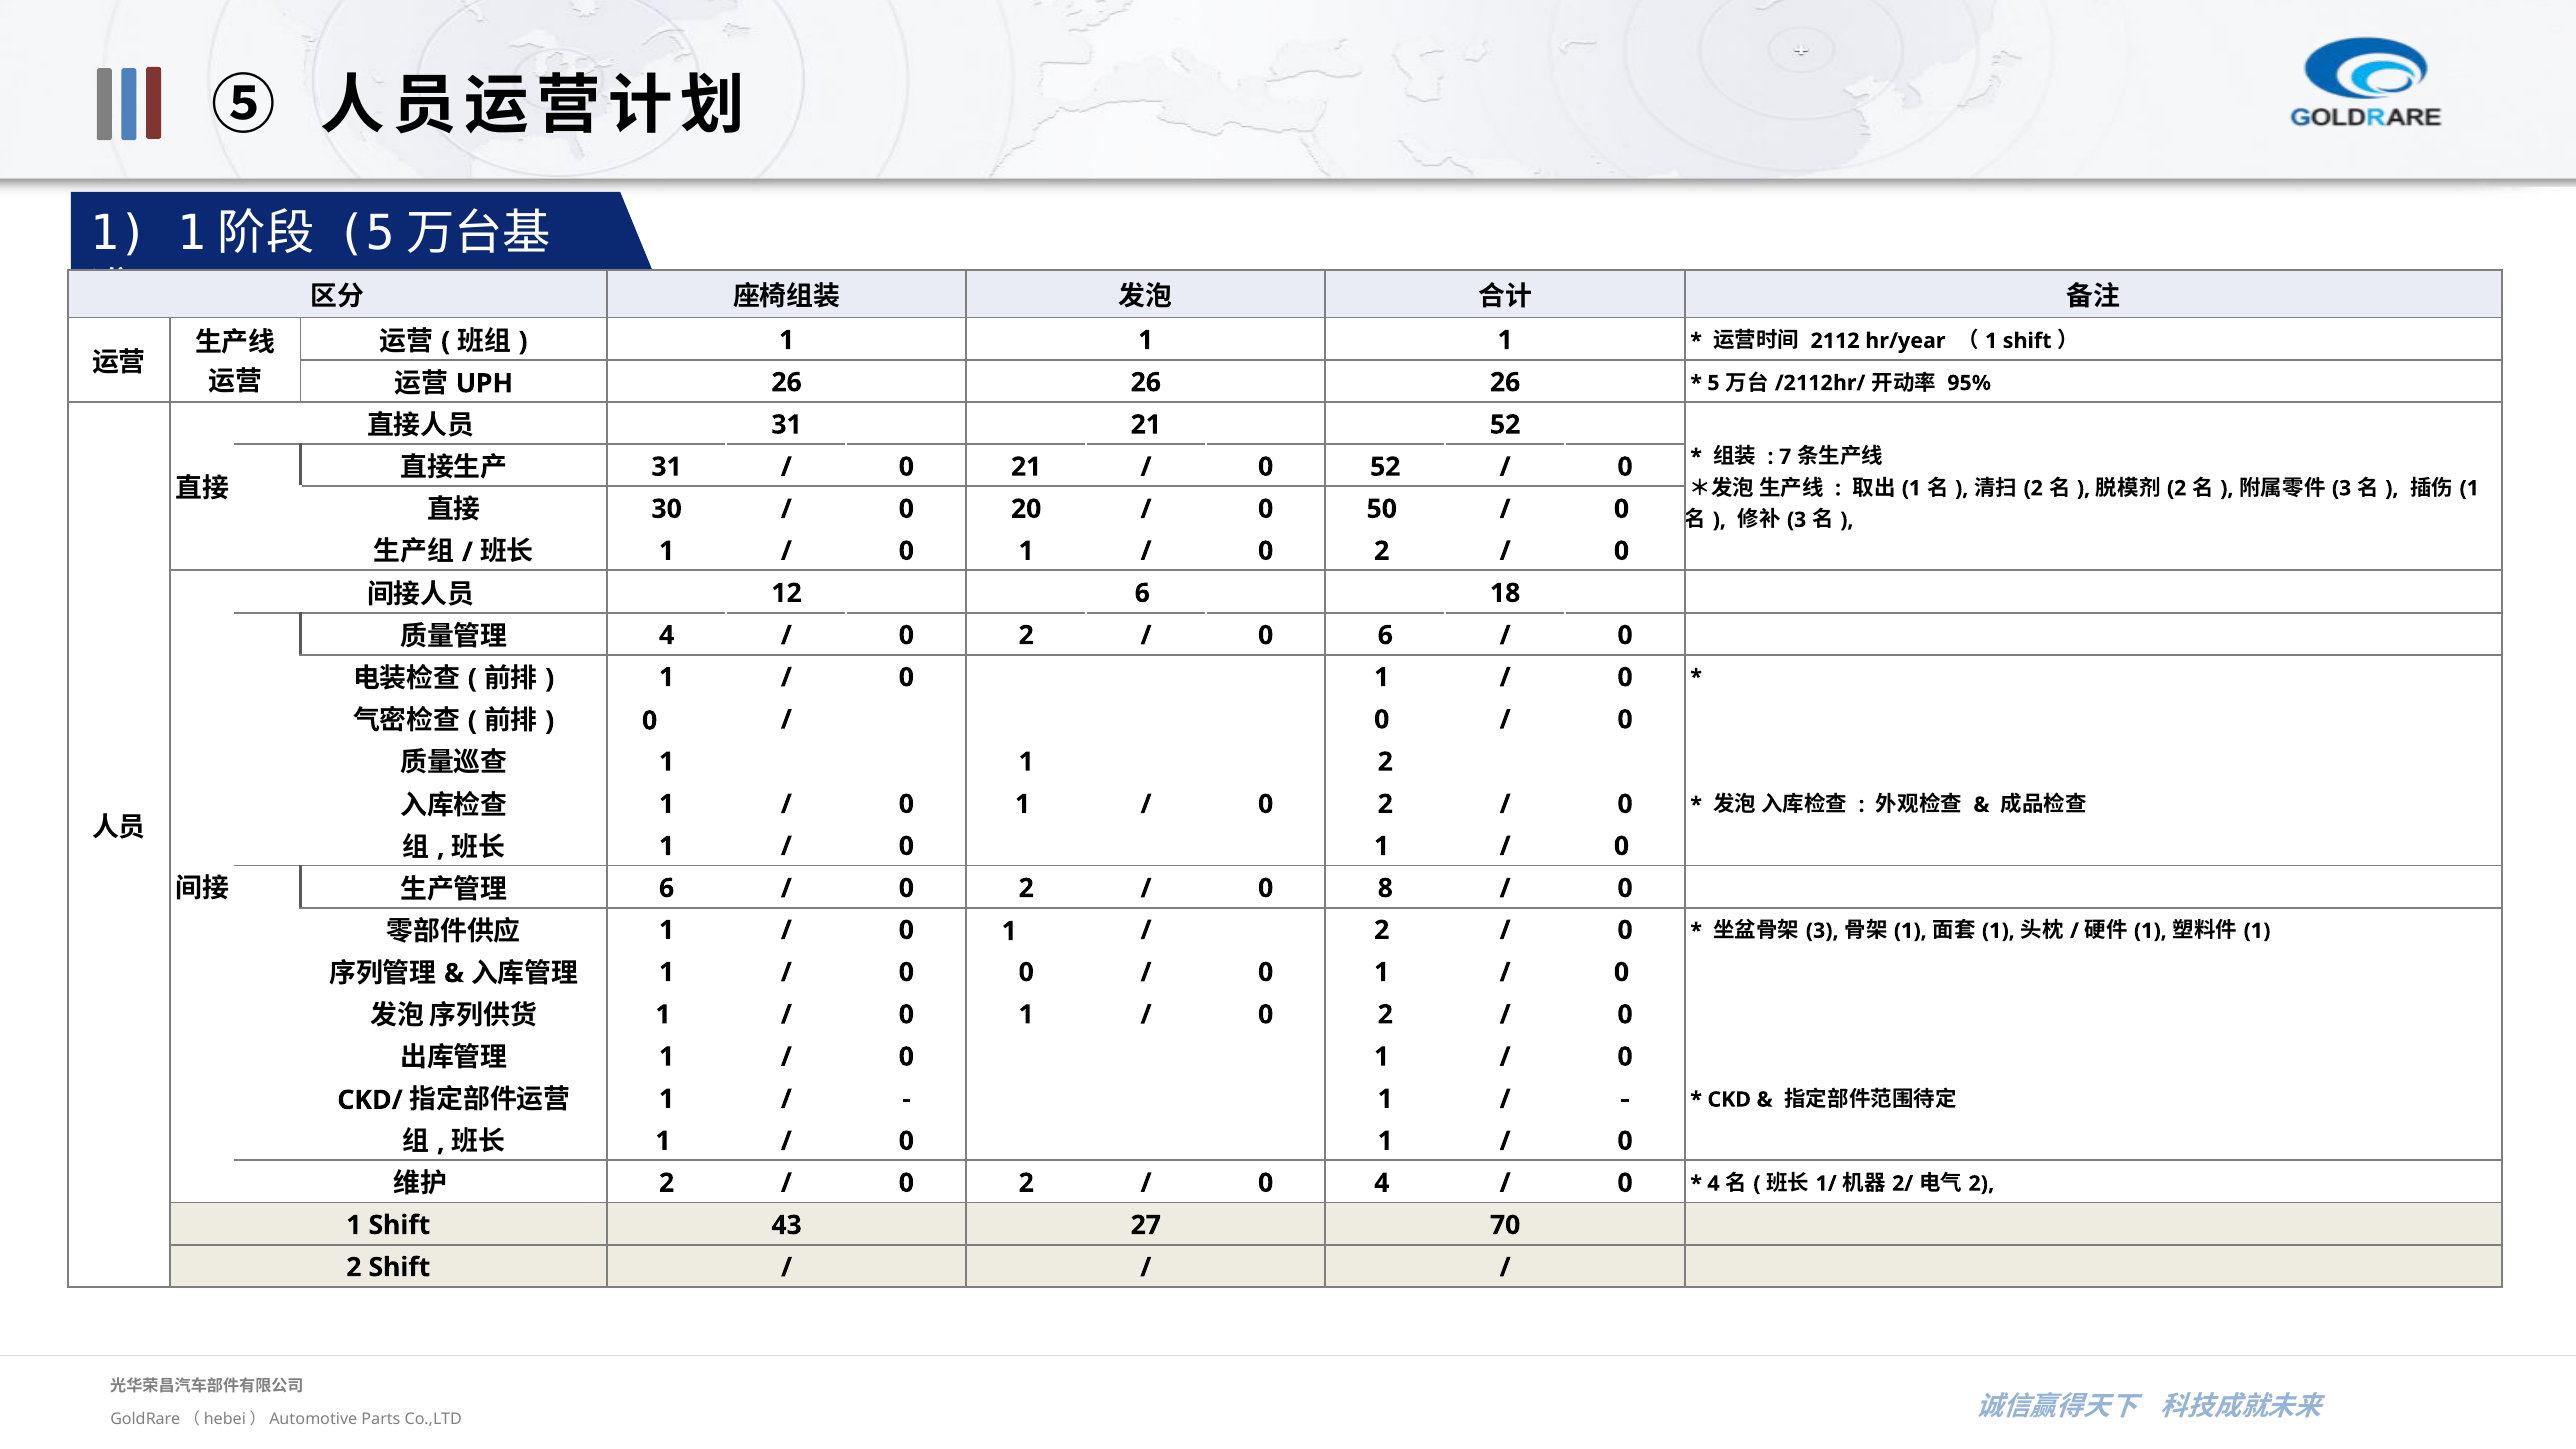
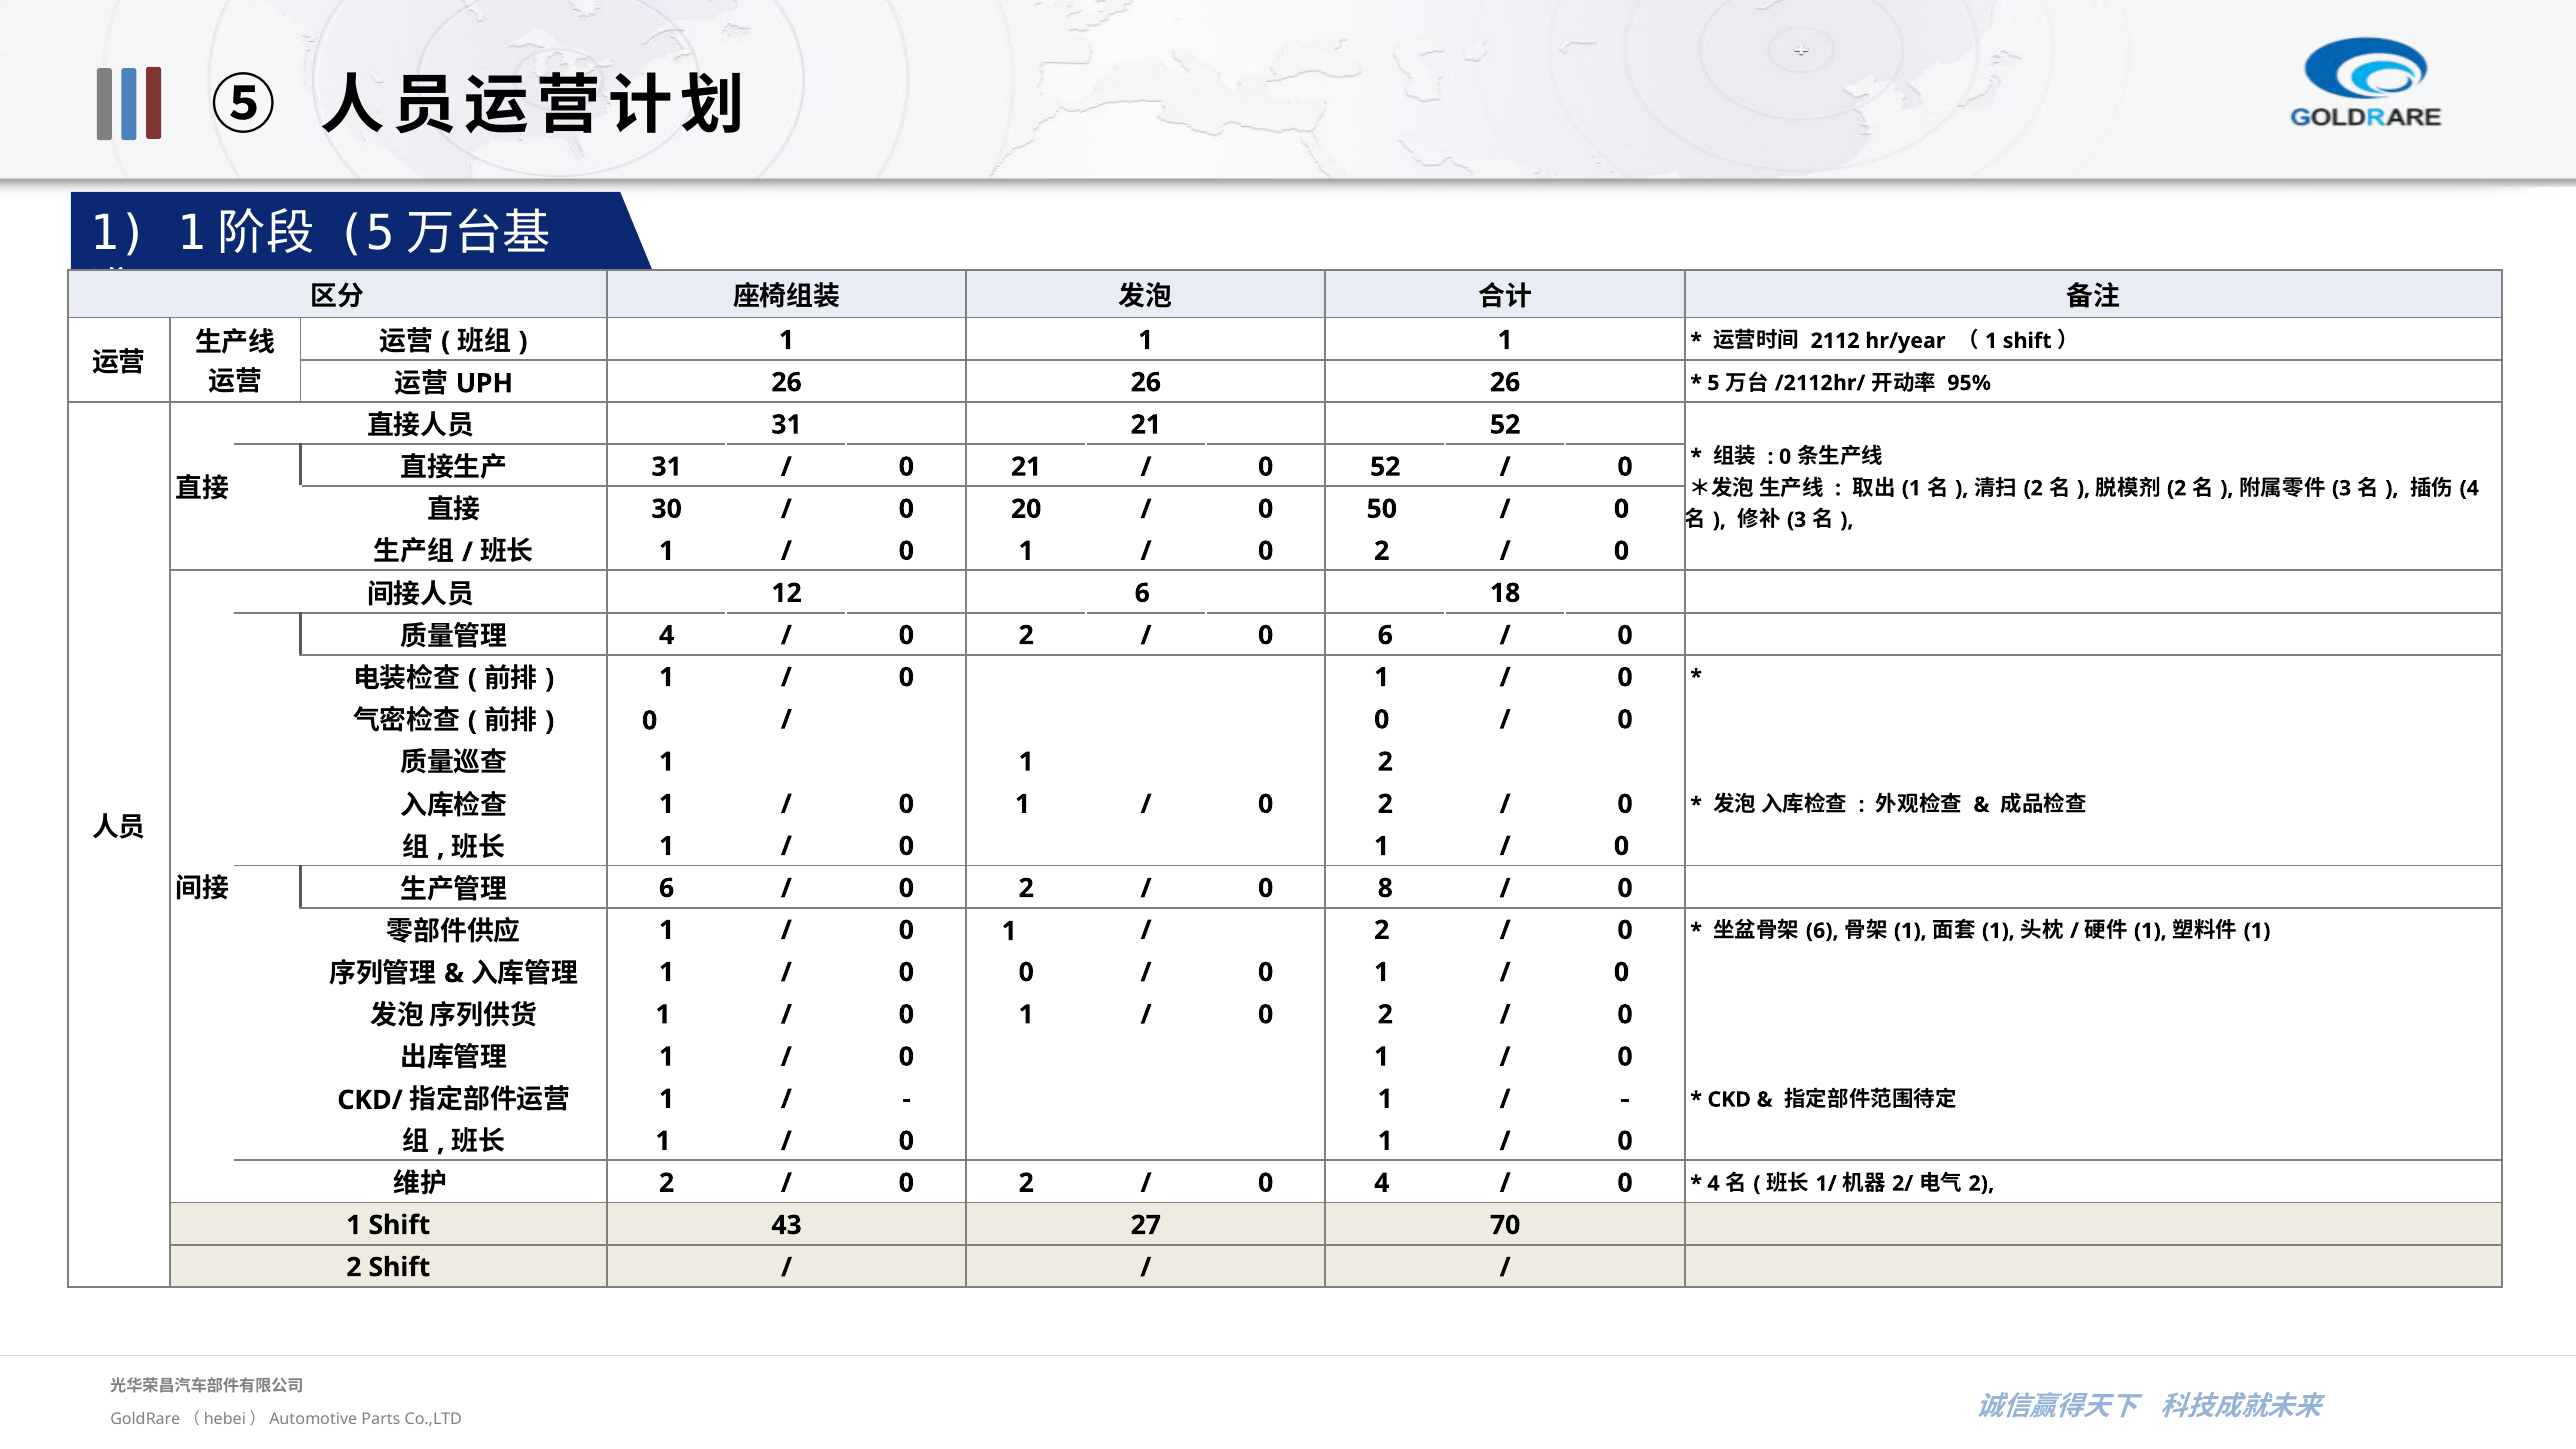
7: 7 -> 0 (1785, 457)
1: 1 -> 4 (2469, 488)
3: 3 -> 6 (1822, 931)
